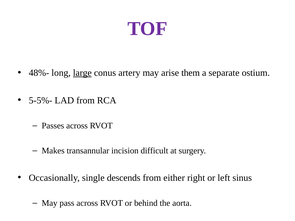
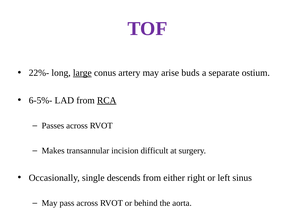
48%-: 48%- -> 22%- (39, 73)
them: them -> buds (190, 73)
5-5%-: 5-5%- -> 6-5%- (41, 100)
RCA underline: none -> present (107, 100)
